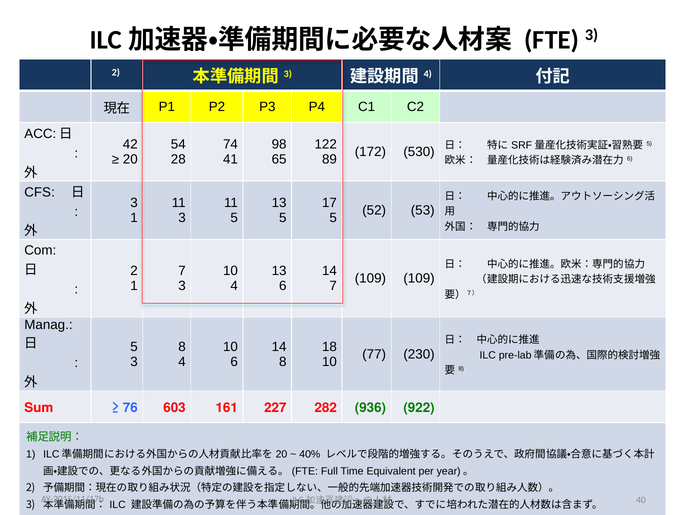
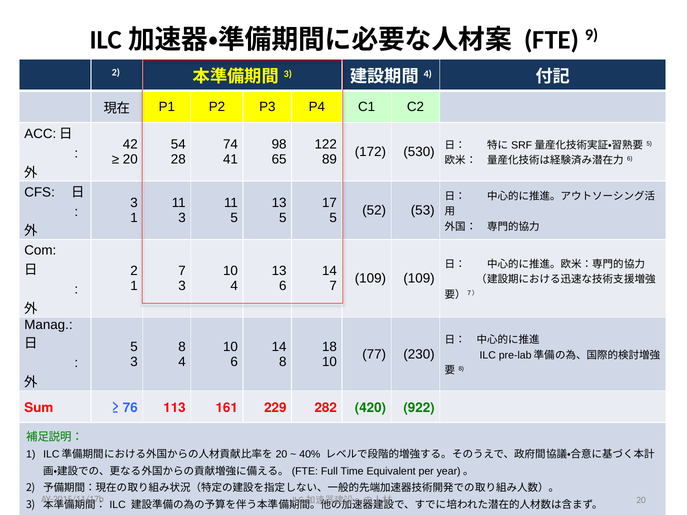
FTE 3: 3 -> 9 (592, 35)
603: 603 -> 113 (175, 408)
227: 227 -> 229 (275, 408)
936: 936 -> 420 (370, 408)
40: 40 -> 20 (641, 500)
